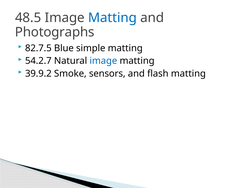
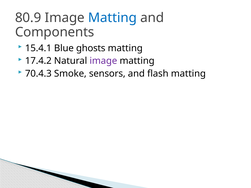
48.5: 48.5 -> 80.9 (28, 18)
Photographs: Photographs -> Components (55, 32)
82.7.5: 82.7.5 -> 15.4.1 (38, 48)
simple: simple -> ghosts (91, 48)
54.2.7: 54.2.7 -> 17.4.2 (38, 61)
image colour: blue -> purple (103, 61)
39.9.2: 39.9.2 -> 70.4.3 (38, 74)
